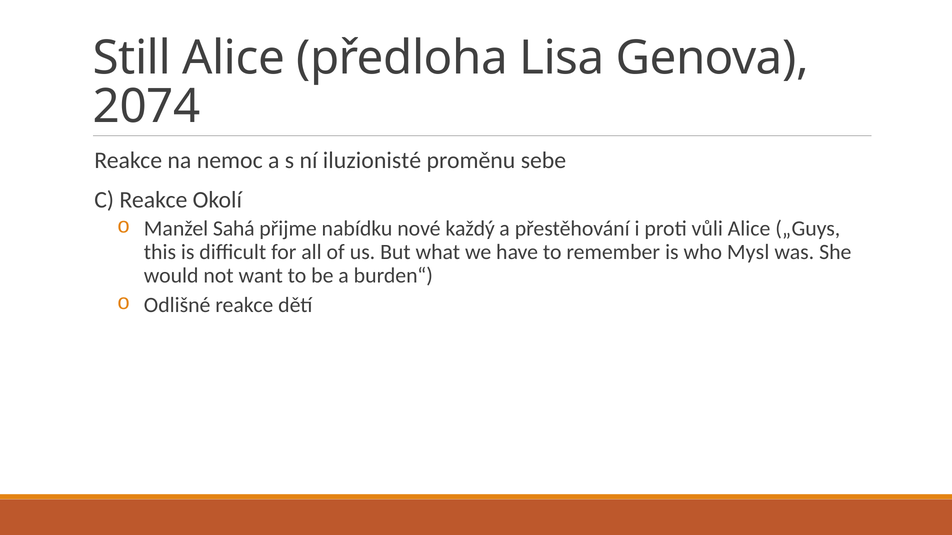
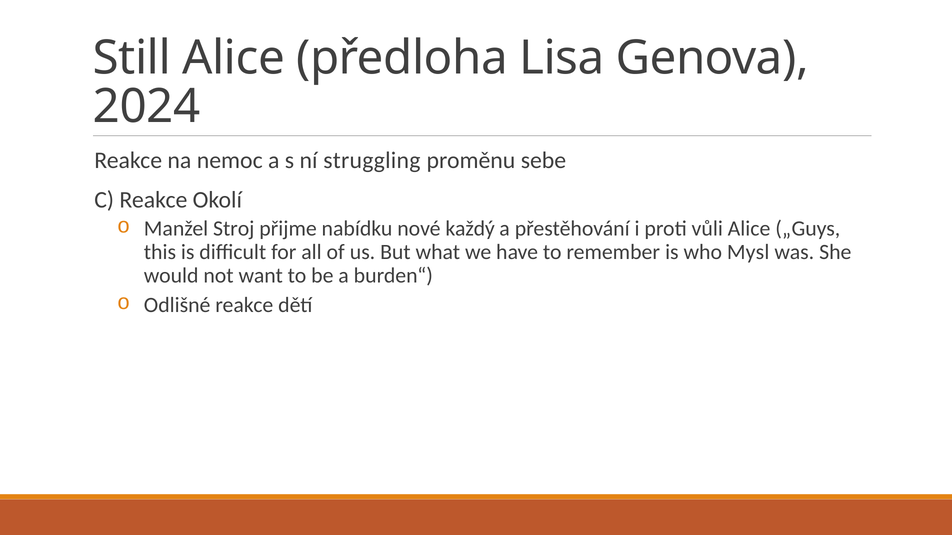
2074: 2074 -> 2024 (147, 107)
iluzionisté: iluzionisté -> struggling (372, 160)
Sahá: Sahá -> Stroj (234, 229)
